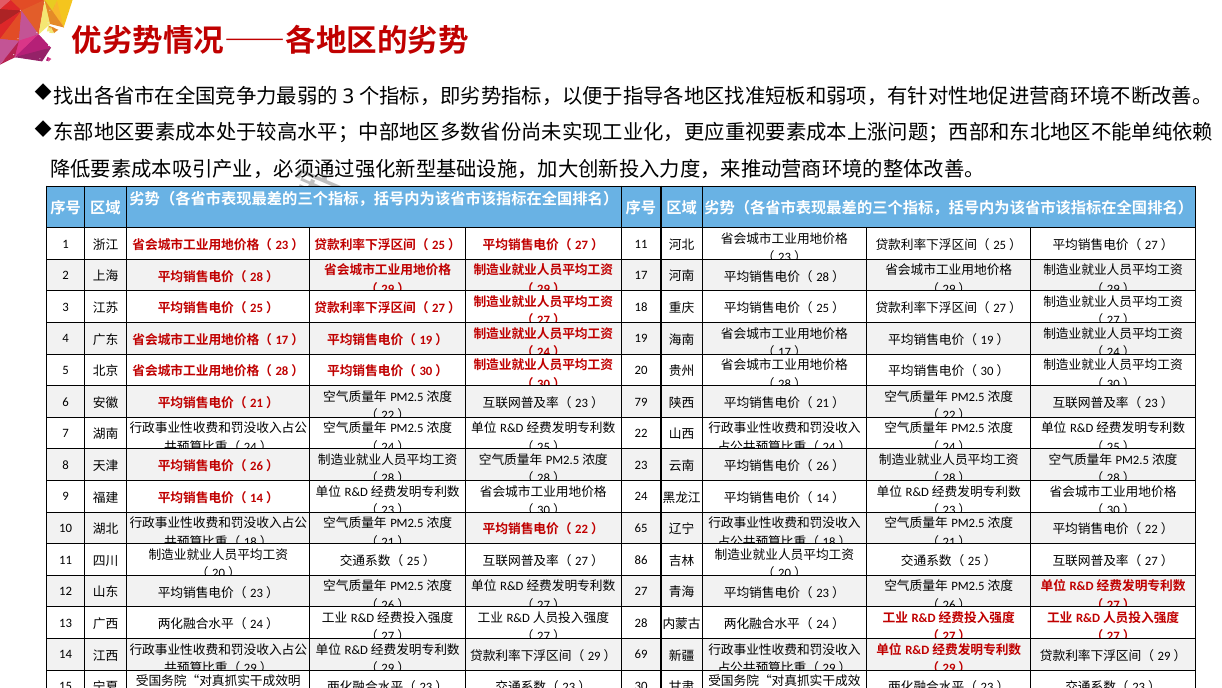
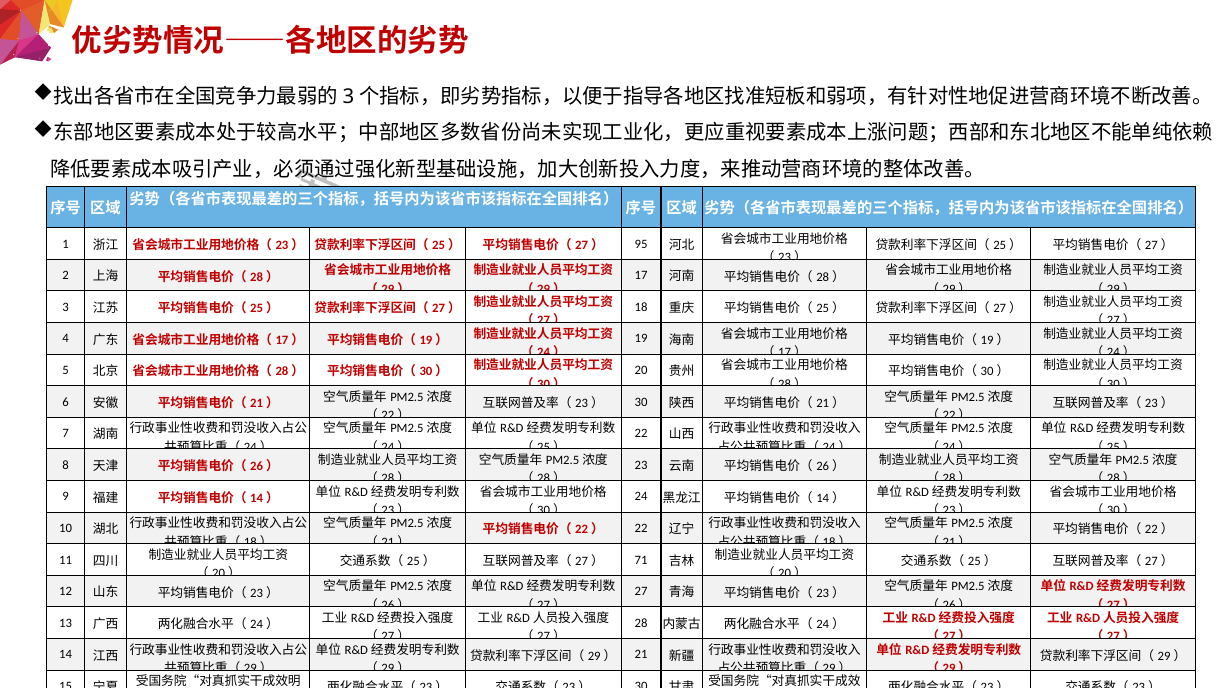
11: 11 -> 95 (641, 244)
79: 79 -> 30 (641, 402)
65: 65 -> 22 (641, 528)
86: 86 -> 71 (641, 559)
69: 69 -> 21 (641, 654)
